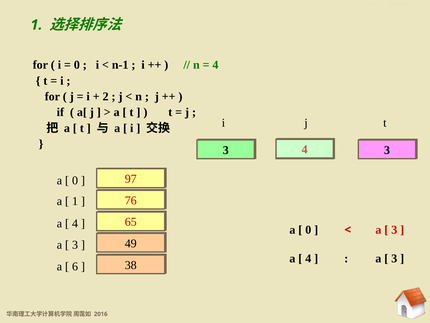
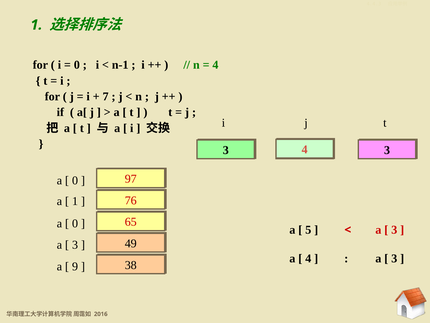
2: 2 -> 7 (106, 96)
4: 4 -> 0 (75, 223)
0: 0 -> 5 (308, 230)
6: 6 -> 9 (75, 266)
